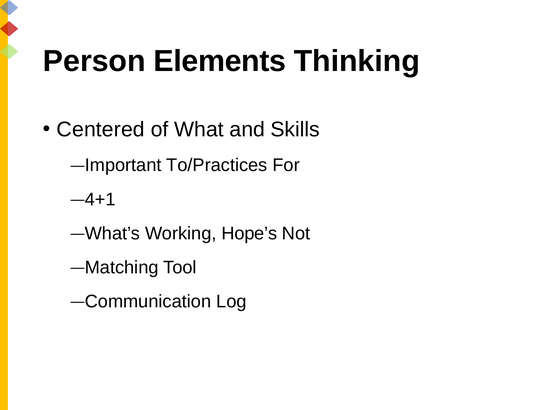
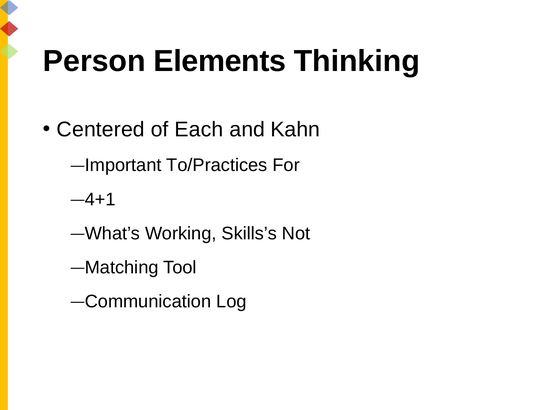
What: What -> Each (199, 129)
Skills: Skills -> Kahn (295, 129)
Hope’s: Hope’s -> Skills’s (249, 233)
